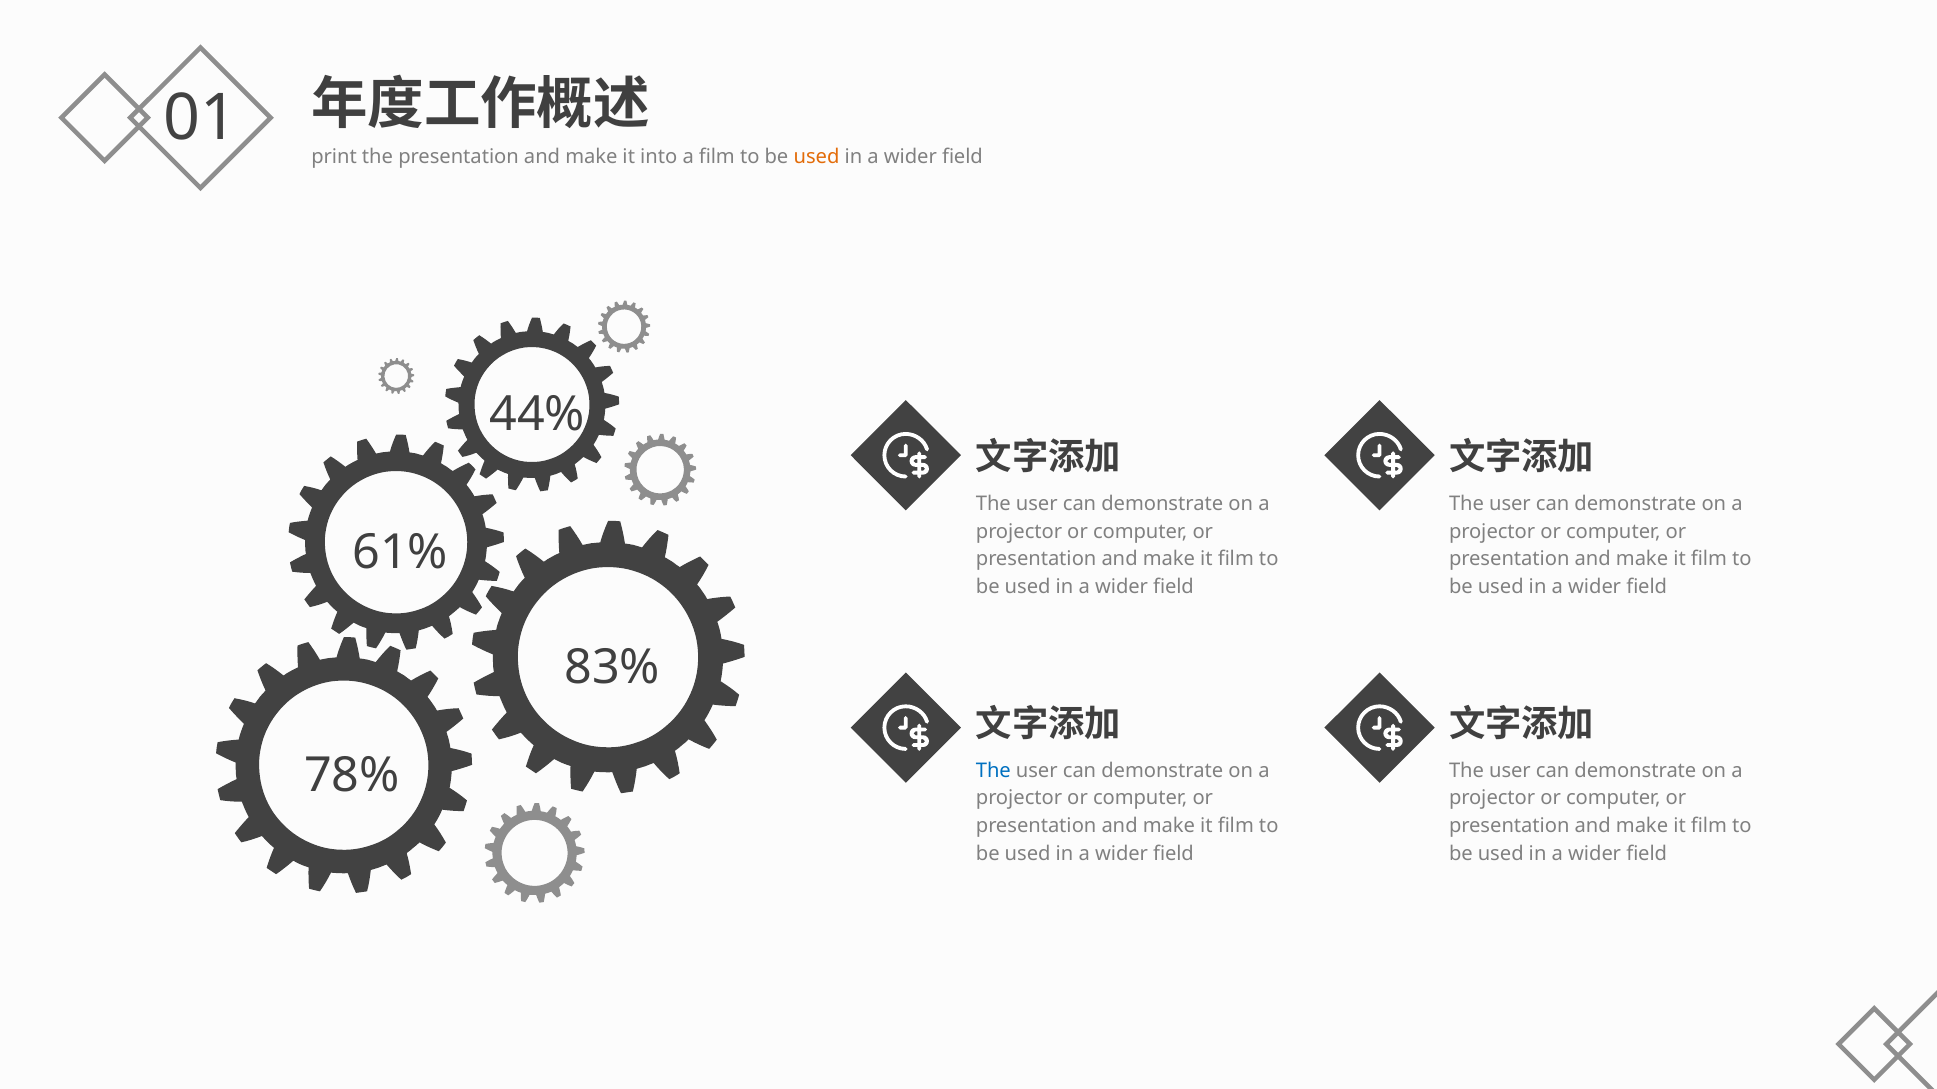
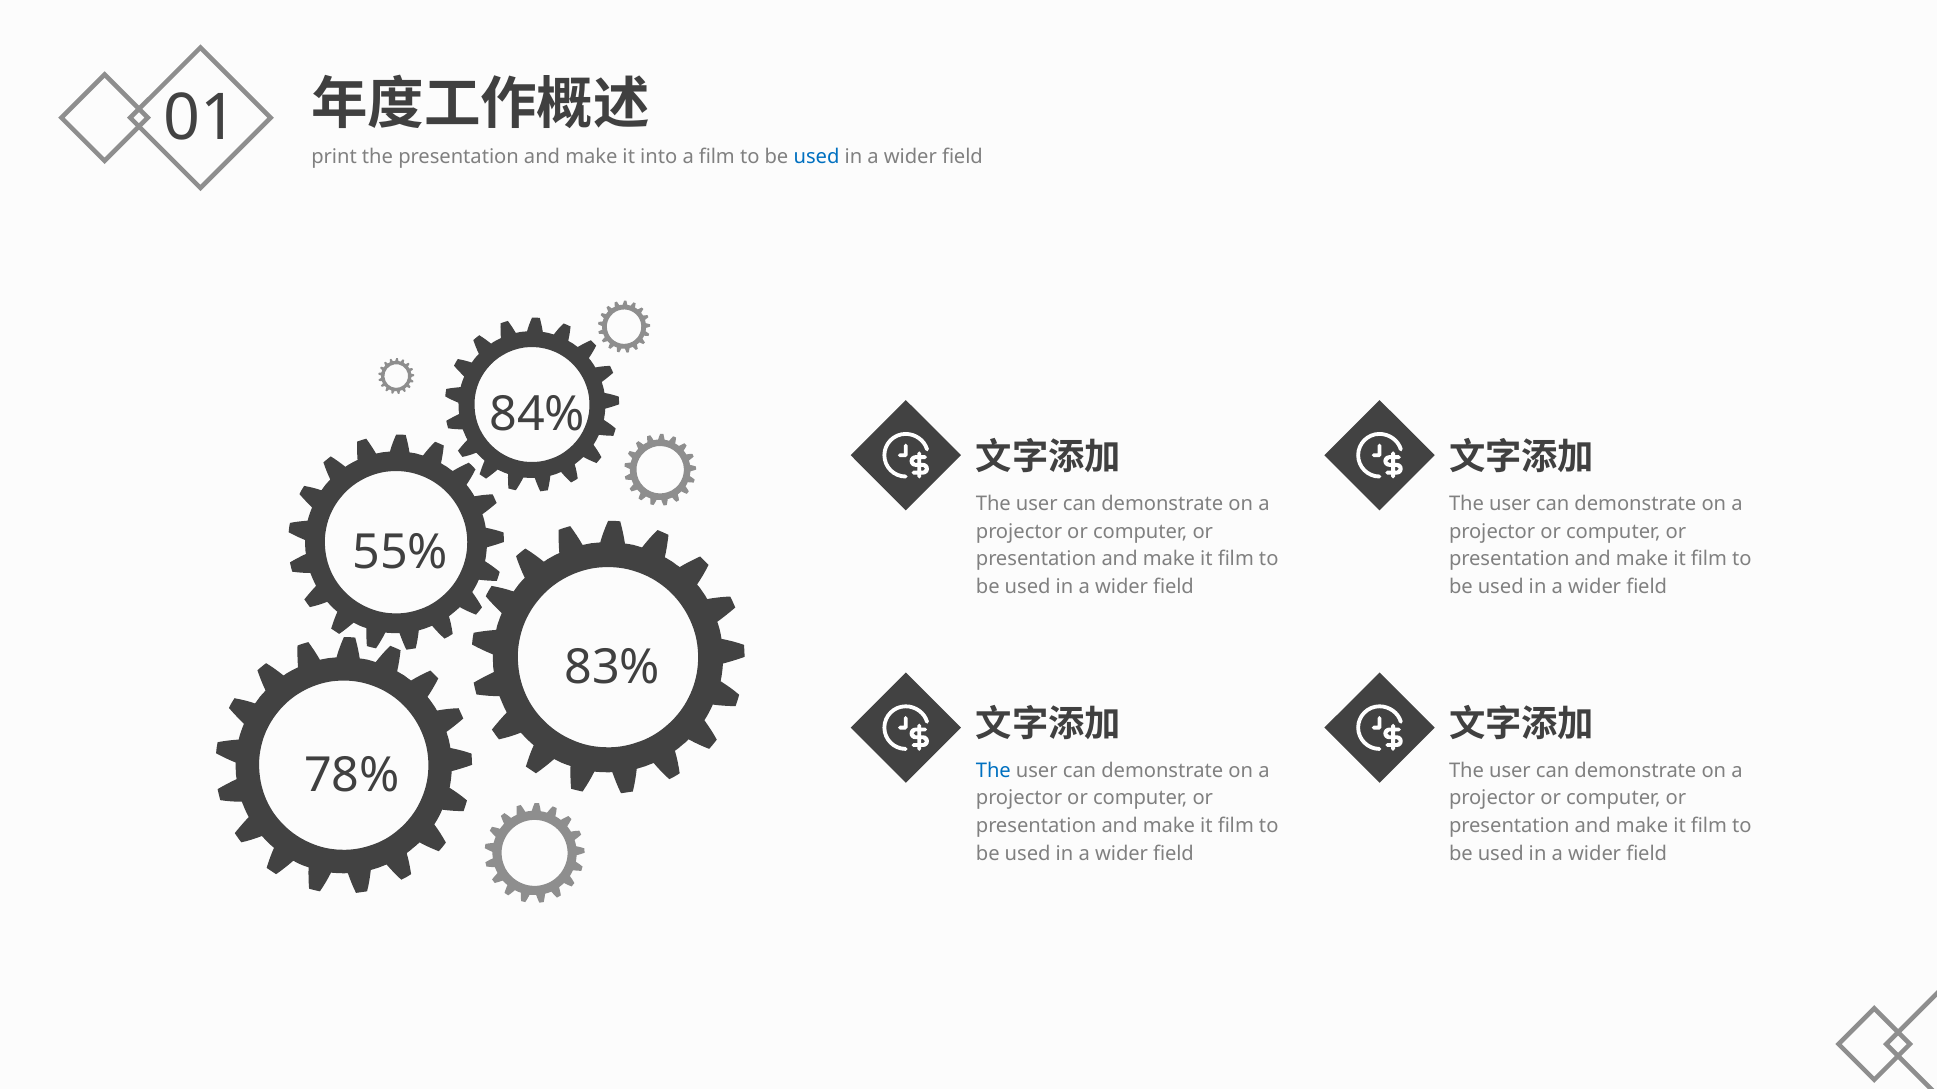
used colour: orange -> blue (817, 157)
44%: 44% -> 84% (537, 415)
61%: 61% -> 55% (400, 553)
